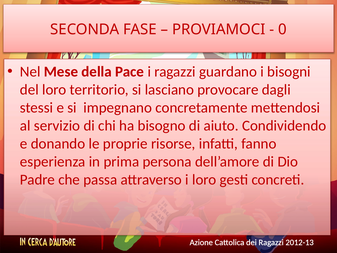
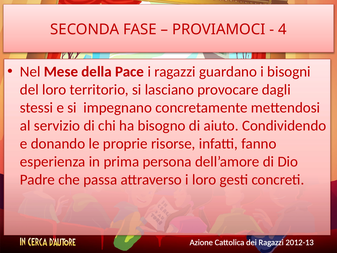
0: 0 -> 4 (282, 29)
